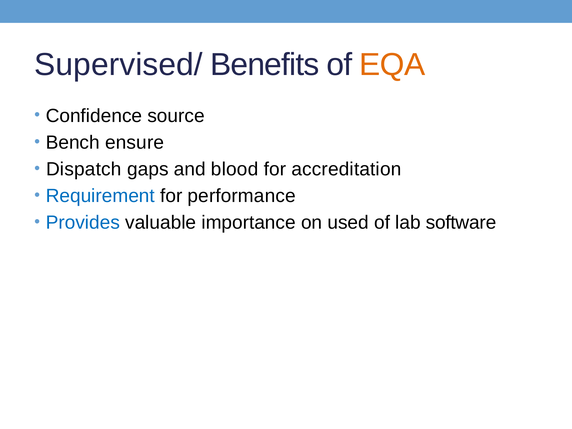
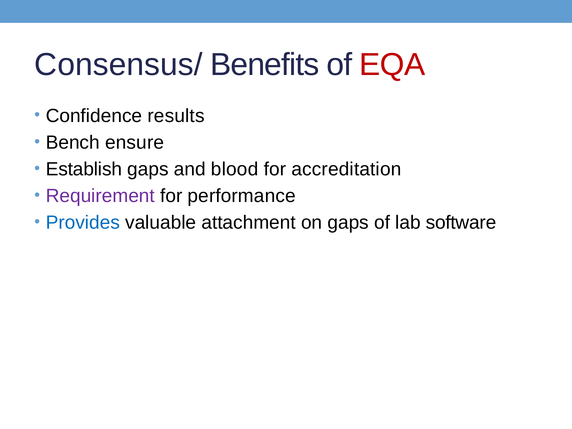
Supervised/: Supervised/ -> Consensus/ (119, 65)
EQA colour: orange -> red (392, 65)
source: source -> results (176, 116)
Dispatch: Dispatch -> Establish (84, 169)
Requirement colour: blue -> purple (100, 196)
importance: importance -> attachment (249, 222)
on used: used -> gaps (348, 222)
